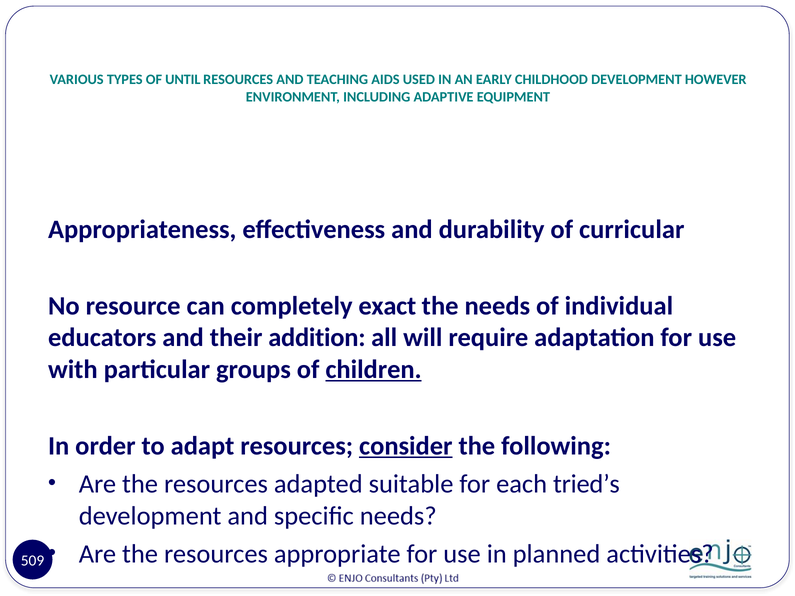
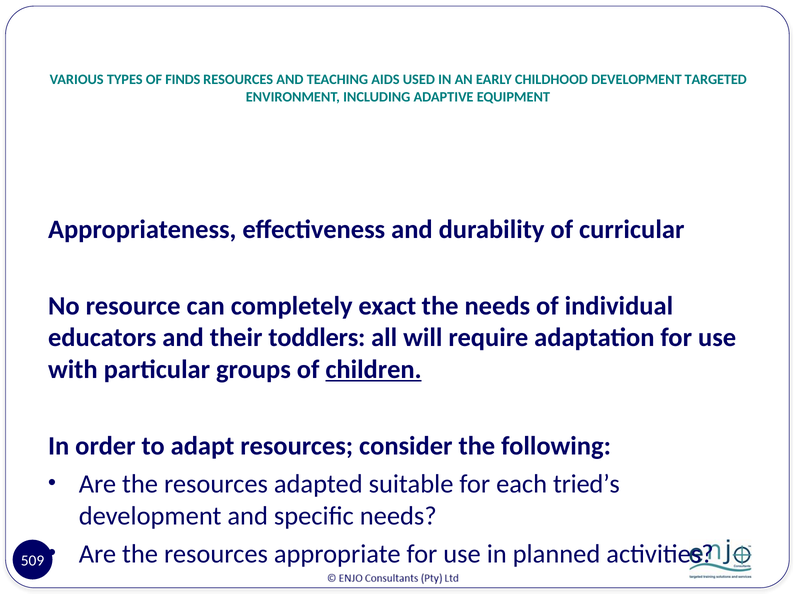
UNTIL: UNTIL -> FINDS (183, 80)
HOWEVER: HOWEVER -> TARGETED (716, 80)
addition: addition -> toddlers (317, 338)
consider underline: present -> none (406, 446)
